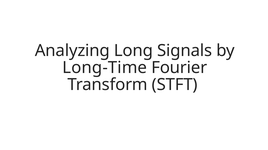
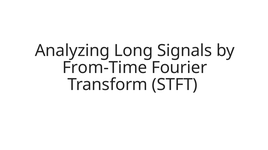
Long-Time: Long-Time -> From-Time (105, 68)
